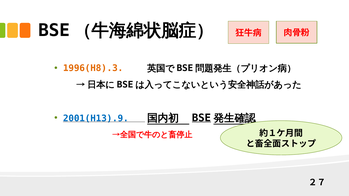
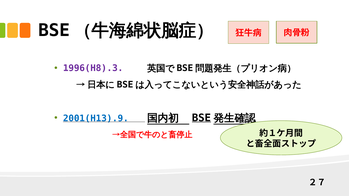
1996(H8).3 colour: orange -> purple (93, 68)
